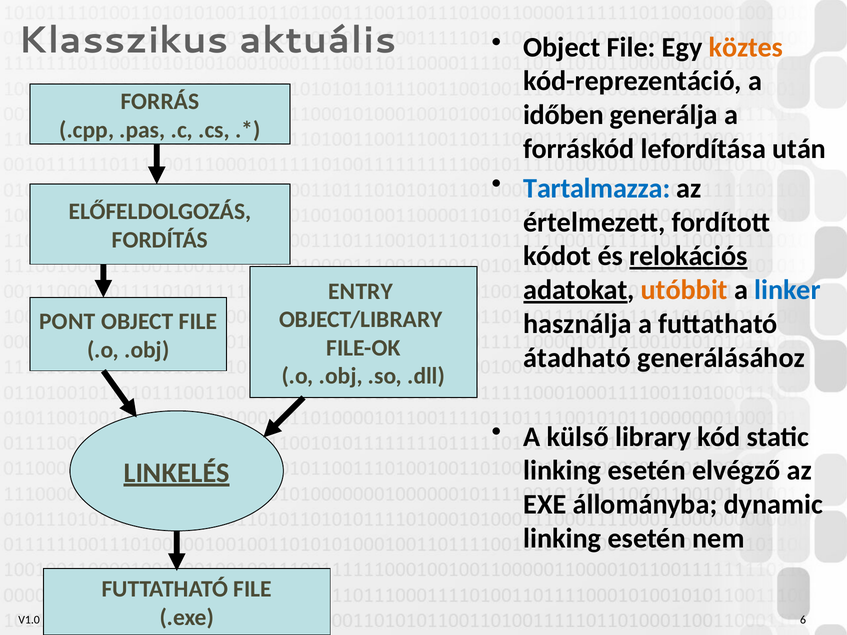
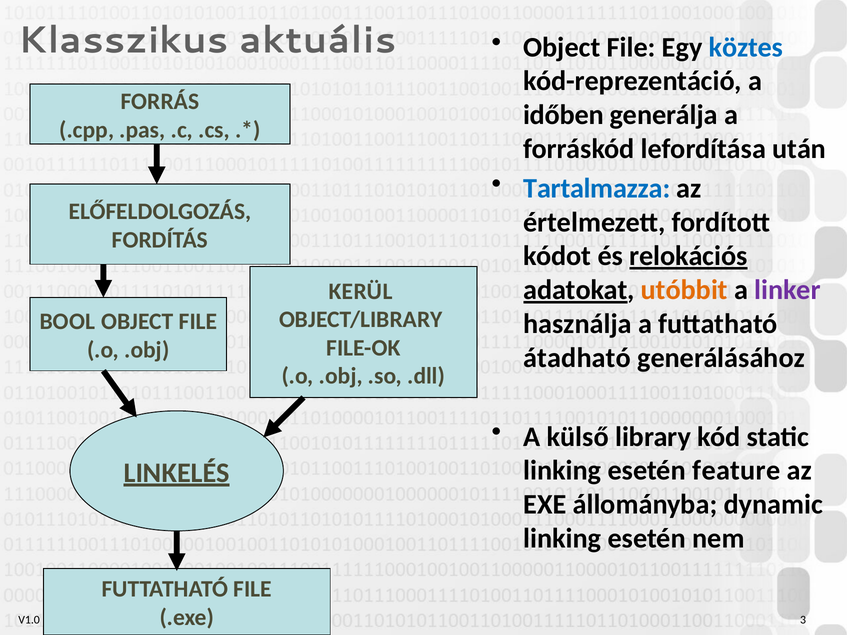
köztes colour: orange -> blue (746, 47)
linker colour: blue -> purple (788, 290)
ENTRY: ENTRY -> KERÜL (361, 291)
PONT: PONT -> BOOL (67, 322)
elvégző: elvégző -> feature (736, 471)
6: 6 -> 3 (803, 620)
